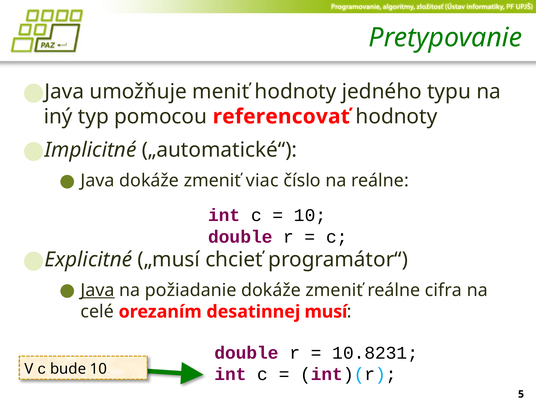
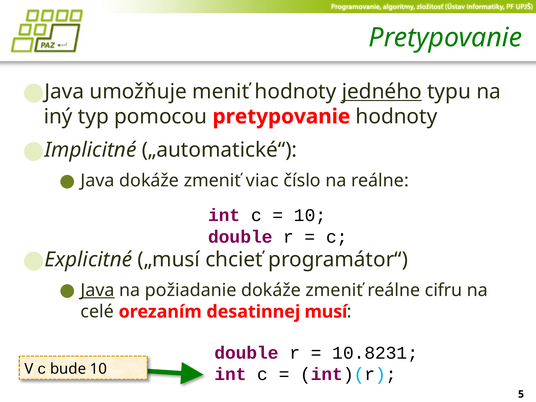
jedného underline: none -> present (382, 91)
pomocou referencovať: referencovať -> pretypovanie (281, 117)
cifra: cifra -> cifru (444, 290)
